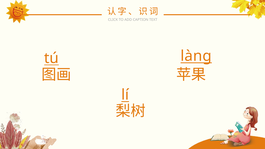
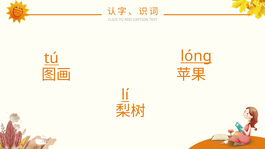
làng: làng -> lóng (196, 56)
